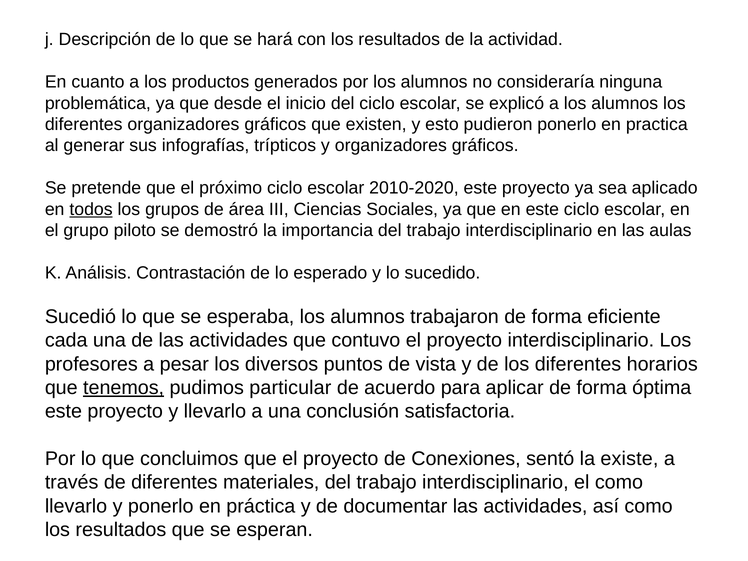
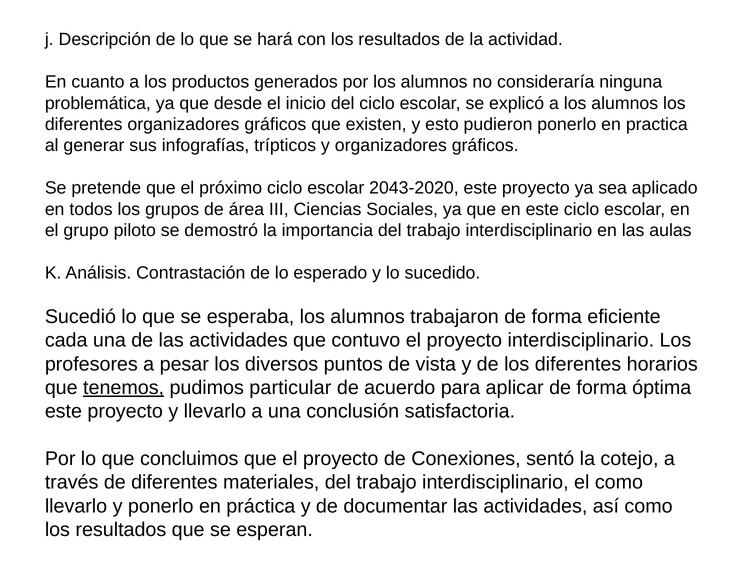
2010-2020: 2010-2020 -> 2043-2020 (414, 188)
todos underline: present -> none (91, 209)
existe: existe -> cotejo (630, 459)
